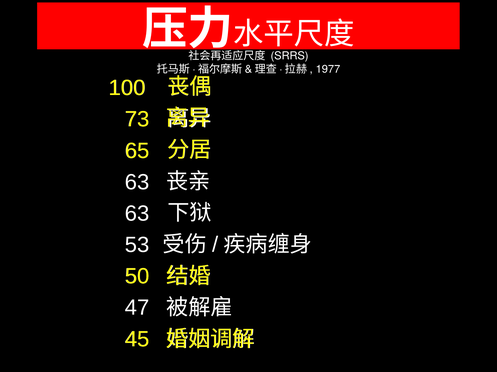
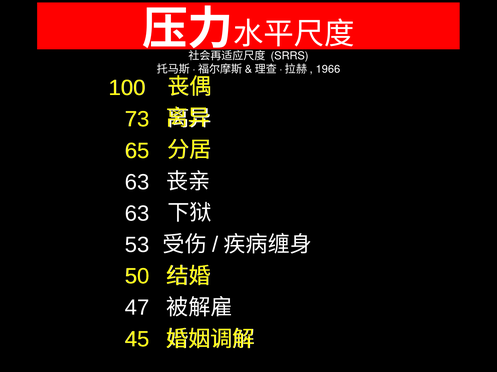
1977: 1977 -> 1966 (328, 69)
